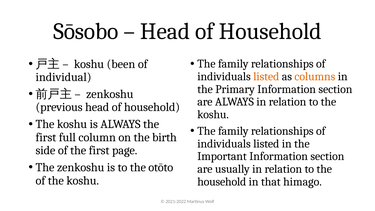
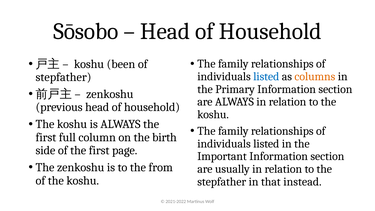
listed colour: orange -> blue (266, 76)
individual: individual -> stepfather (64, 77)
otōto: otōto -> from (161, 167)
household: household -> stepfather (222, 182)
himago: himago -> instead (302, 182)
